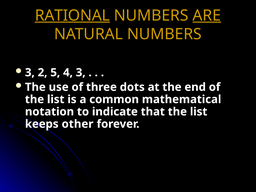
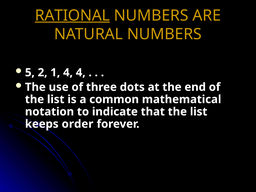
ARE underline: present -> none (207, 15)
3: 3 -> 5 (30, 73)
5: 5 -> 1 (55, 73)
4 3: 3 -> 4 (81, 73)
other: other -> order (78, 124)
